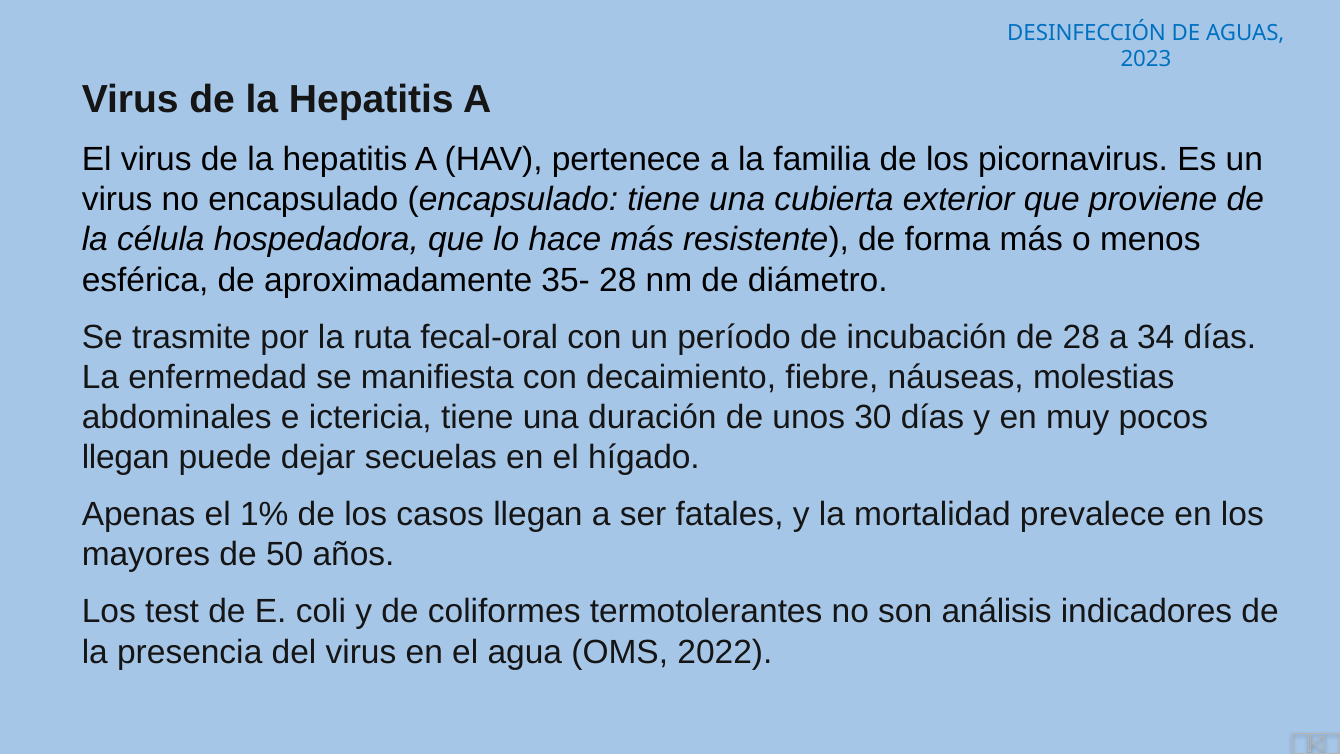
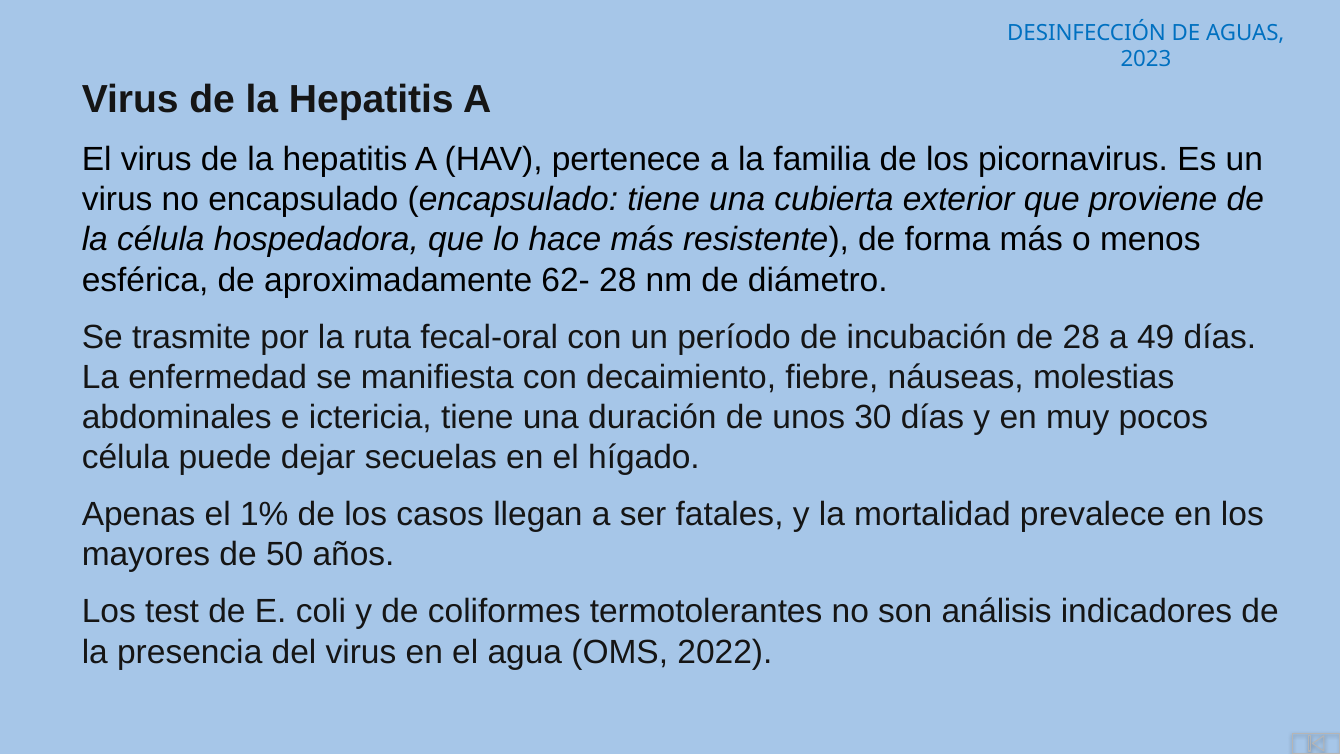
35-: 35- -> 62- (566, 280)
34: 34 -> 49 (1156, 337)
llegan: llegan -> célula (126, 457)
